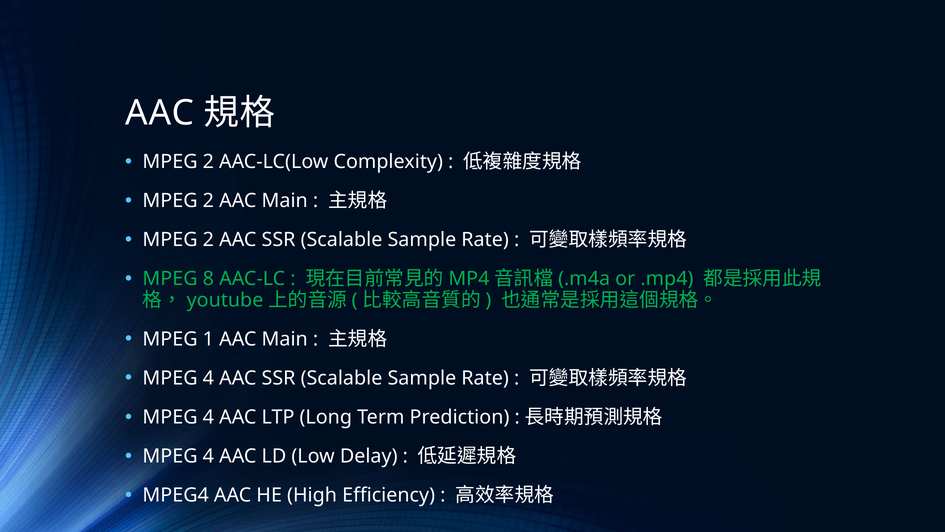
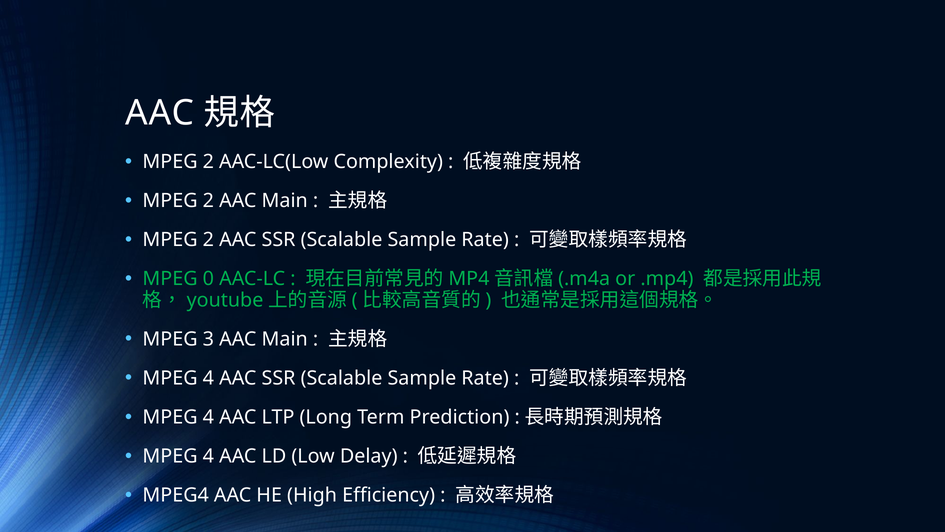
8: 8 -> 0 (208, 279)
1: 1 -> 3 (208, 339)
